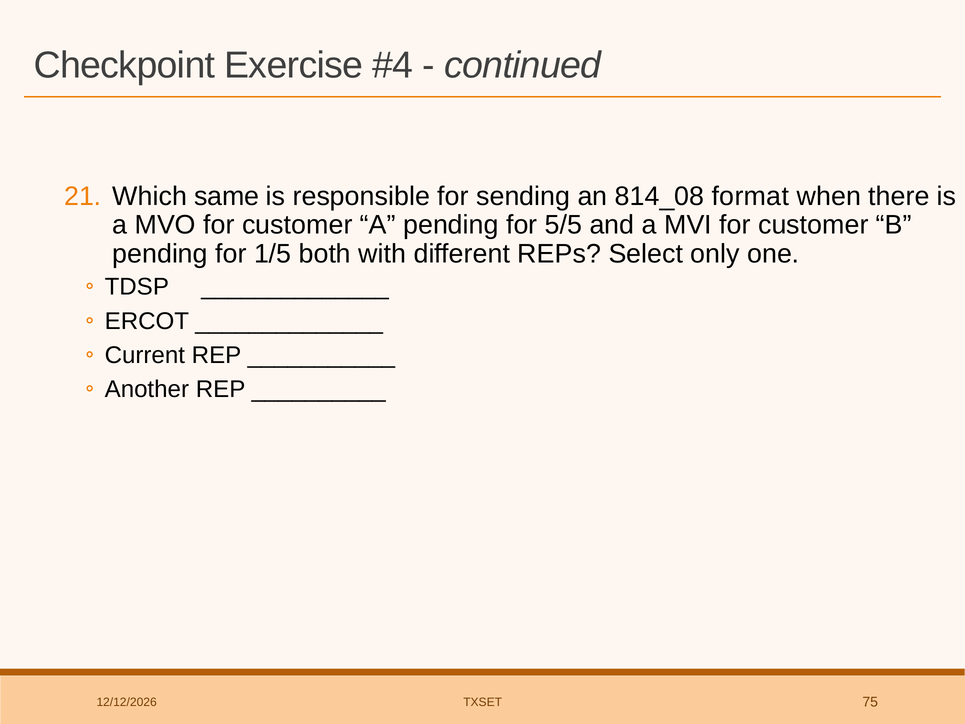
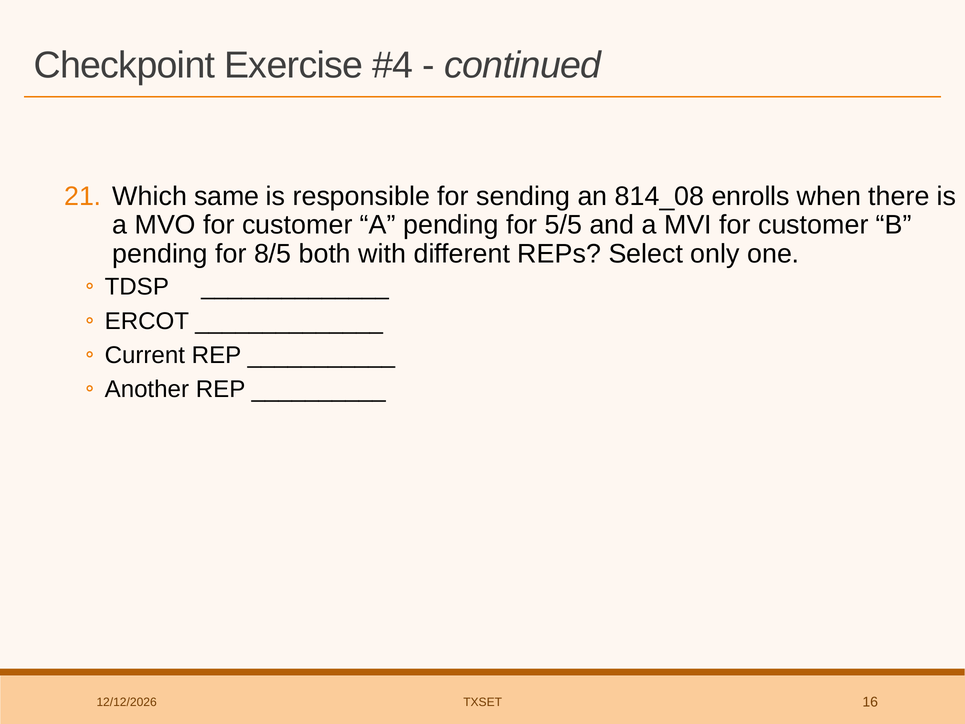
format: format -> enrolls (751, 196)
1/5: 1/5 -> 8/5 (273, 254)
75: 75 -> 16 (870, 702)
